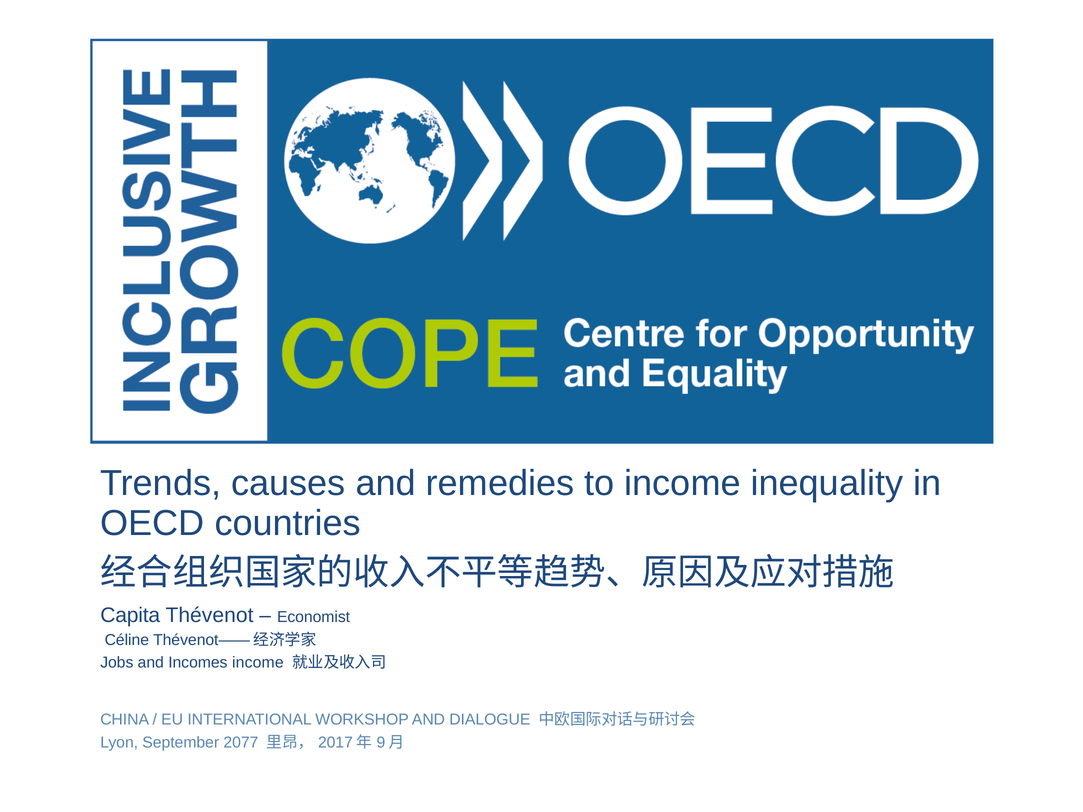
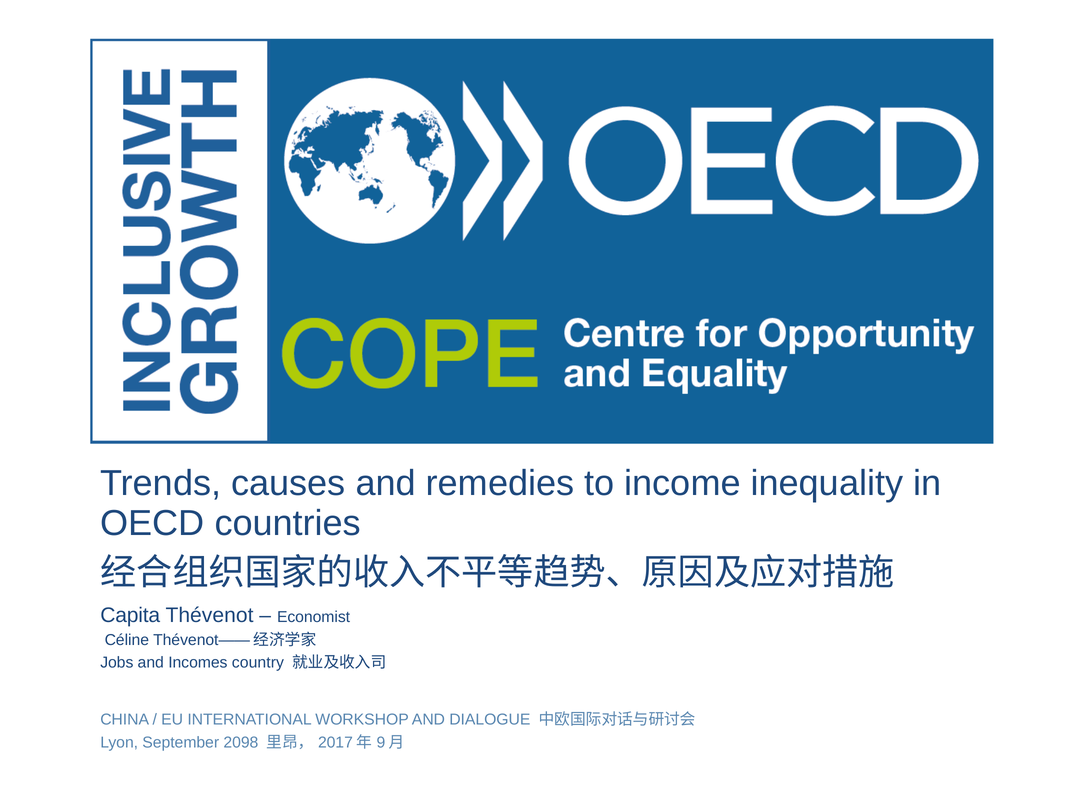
Incomes income: income -> country (258, 663)
2077: 2077 -> 2098 (241, 743)
